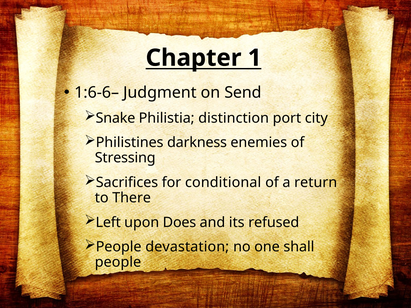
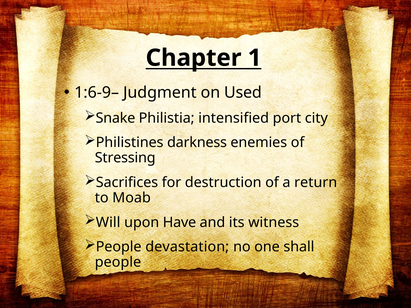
1:6-6–: 1:6-6– -> 1:6-9– (97, 93)
Send: Send -> Used (243, 93)
distinction: distinction -> intensified (234, 118)
conditional: conditional -> destruction (223, 183)
There: There -> Moab (132, 198)
Left: Left -> Will (108, 223)
Does: Does -> Have (179, 223)
refused: refused -> witness (274, 223)
